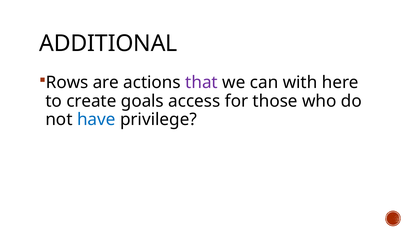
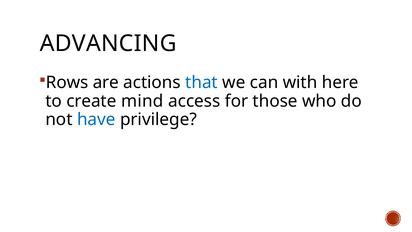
ADDITIONAL: ADDITIONAL -> ADVANCING (108, 43)
that colour: purple -> blue (202, 82)
goals: goals -> mind (142, 101)
